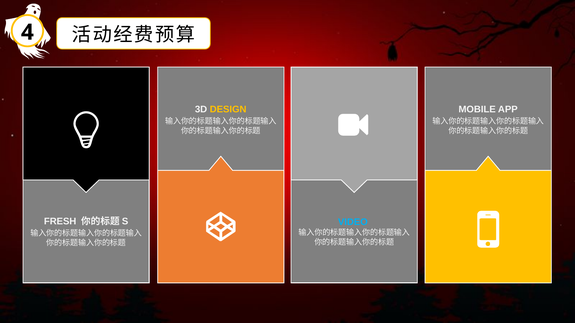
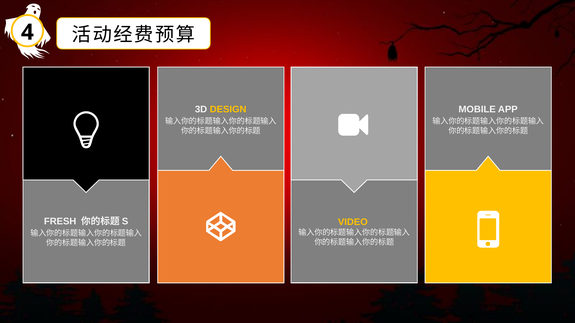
VIDEO colour: light blue -> yellow (353, 222)
